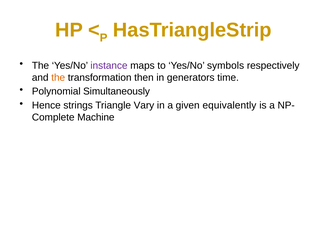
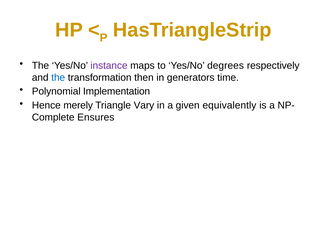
symbols: symbols -> degrees (226, 66)
the colour: orange -> blue (58, 78)
Simultaneously: Simultaneously -> Implementation (117, 92)
strings: strings -> merely (78, 106)
Machine: Machine -> Ensures (96, 117)
